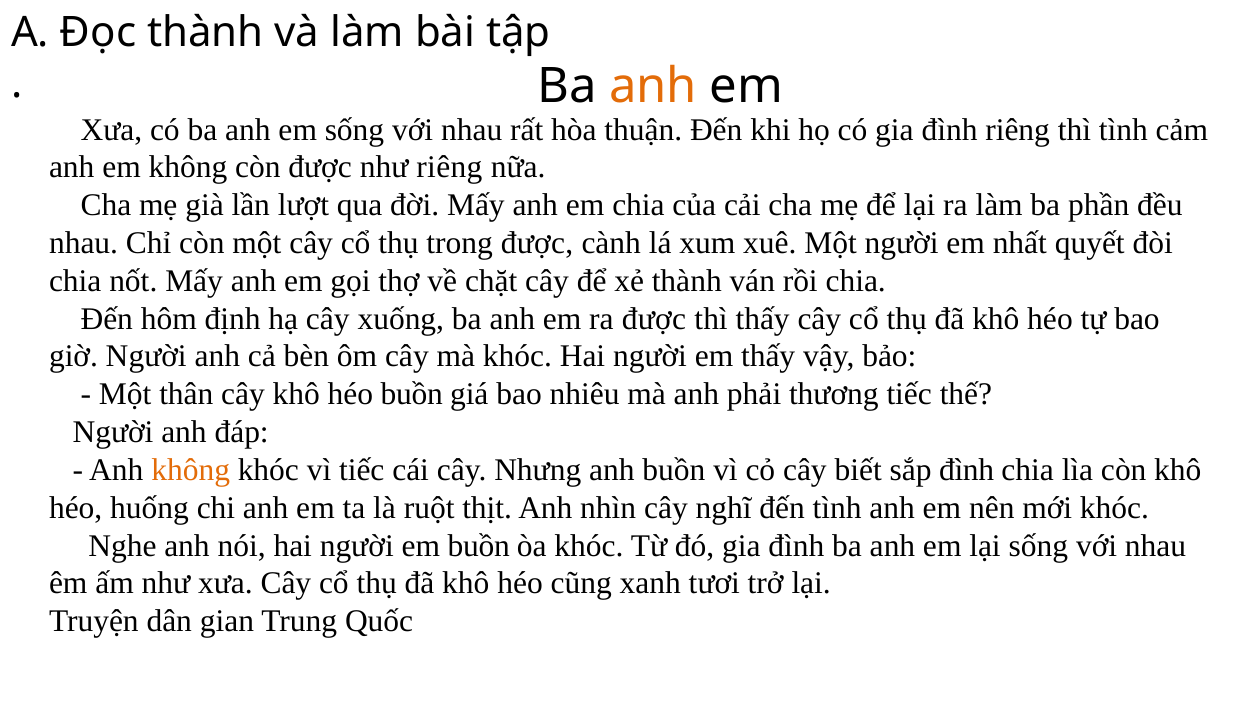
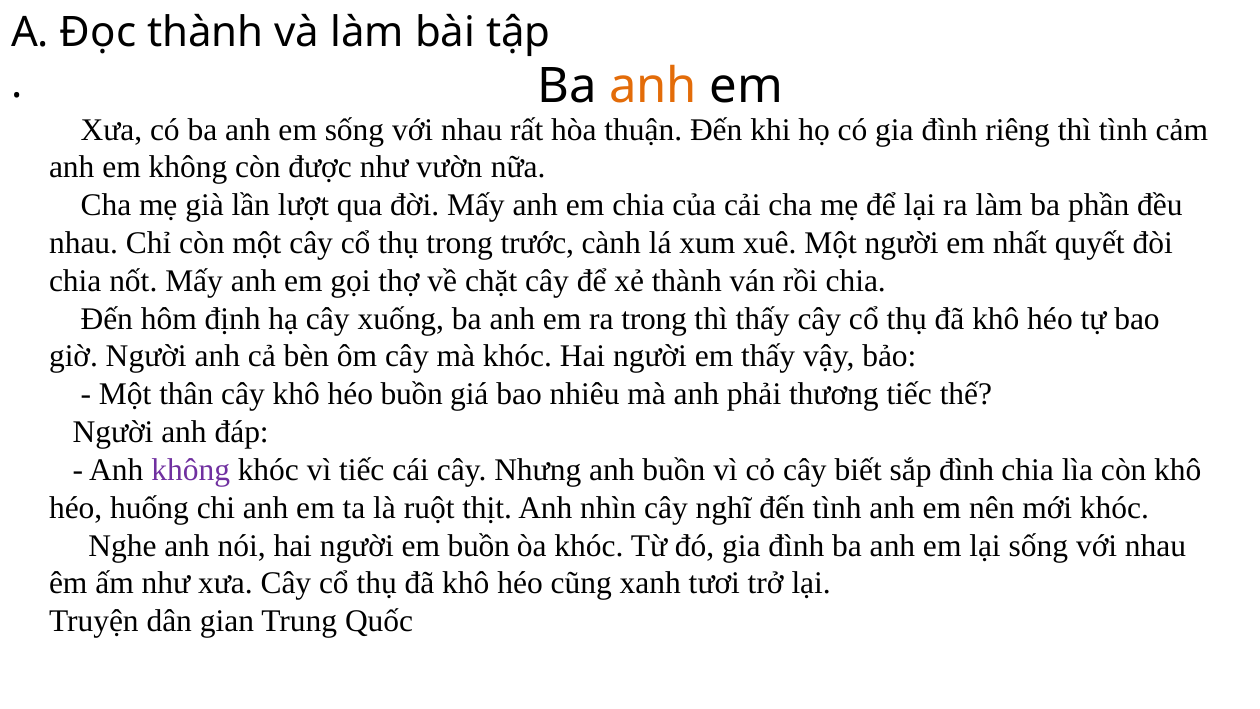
như riêng: riêng -> vườn (449, 167)
trong được: được -> trước (537, 243)
ra được: được -> trong (654, 319)
không colour: orange -> purple (191, 470)
